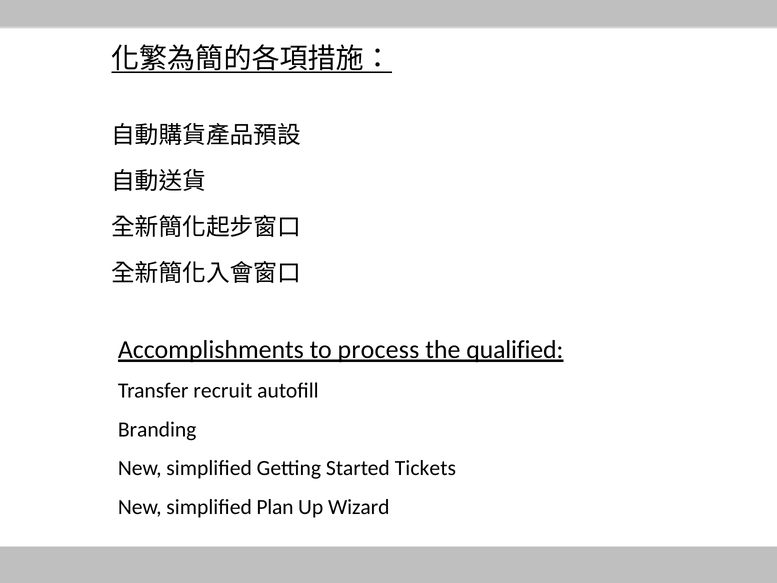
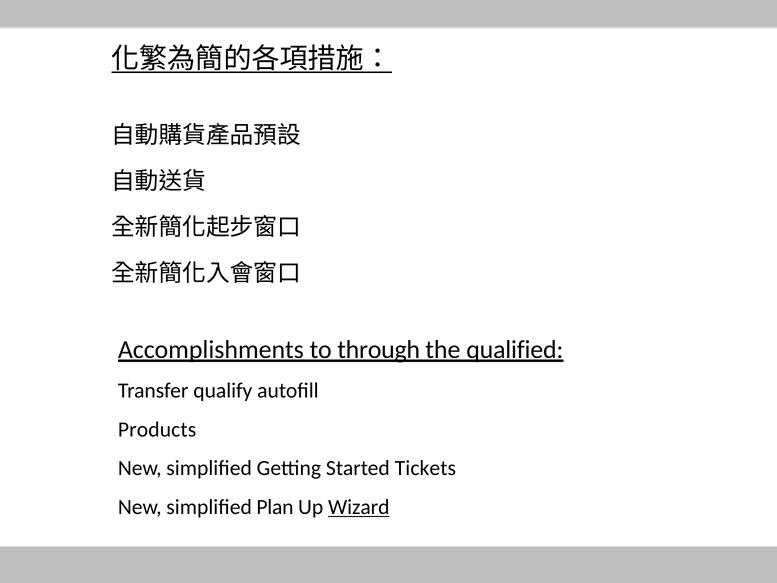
process: process -> through (379, 349)
recruit: recruit -> qualify (223, 390)
Branding: Branding -> Products (157, 429)
Wizard underline: none -> present (359, 507)
